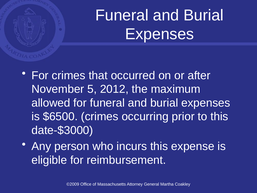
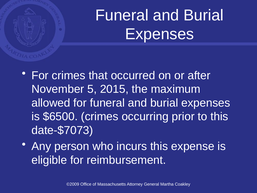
2012: 2012 -> 2015 (114, 89)
date-$3000: date-$3000 -> date-$7073 (62, 130)
